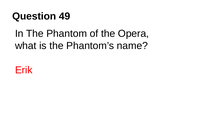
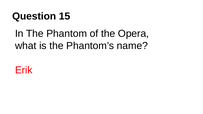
49: 49 -> 15 (65, 16)
